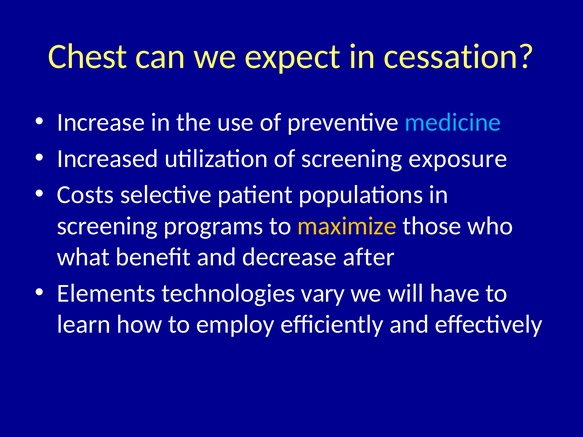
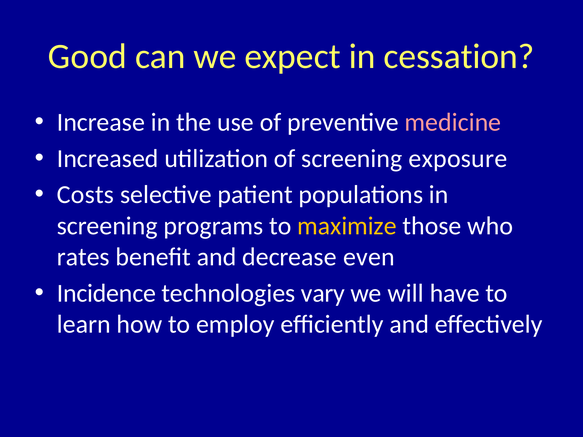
Chest: Chest -> Good (87, 56)
medicine colour: light blue -> pink (453, 122)
what: what -> rates (83, 257)
after: after -> even (369, 257)
Elements: Elements -> Incidence (106, 293)
